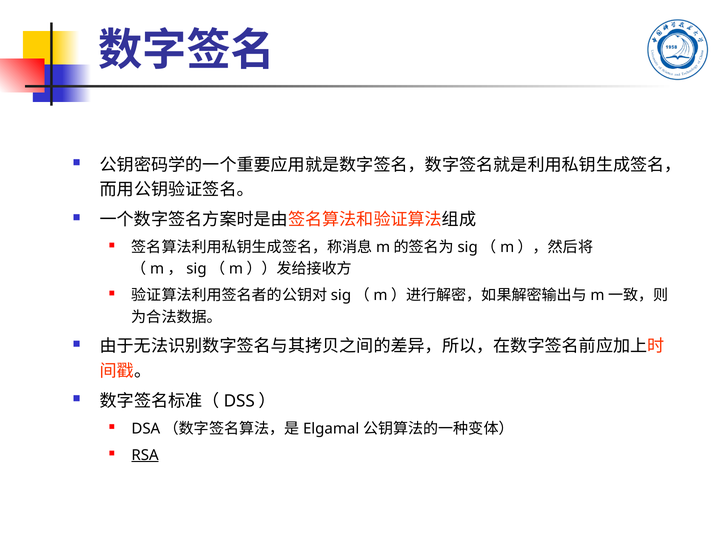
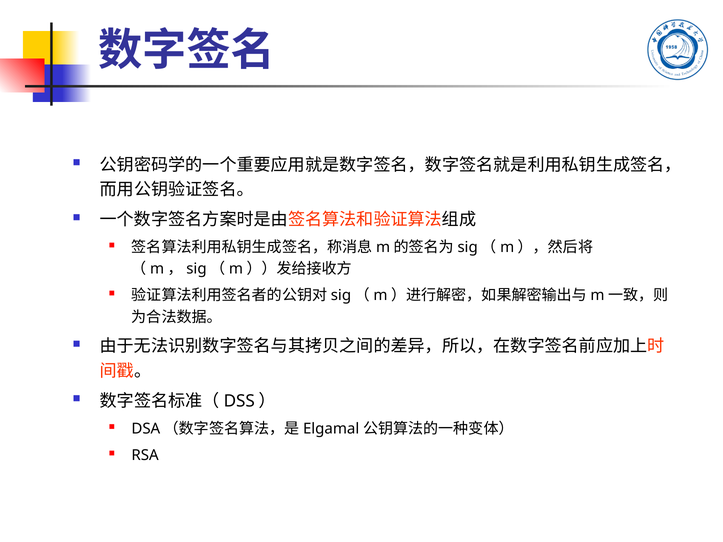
RSA underline: present -> none (145, 455)
